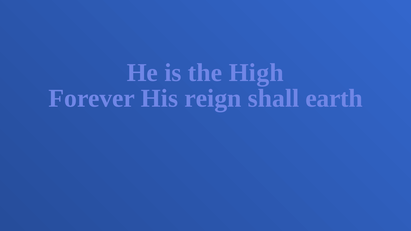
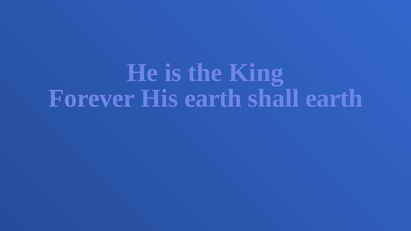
High: High -> King (256, 73)
His reign: reign -> earth (213, 98)
